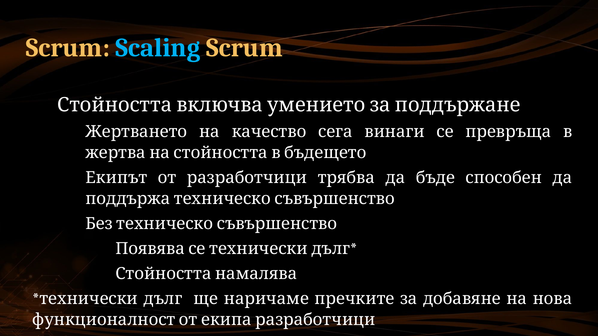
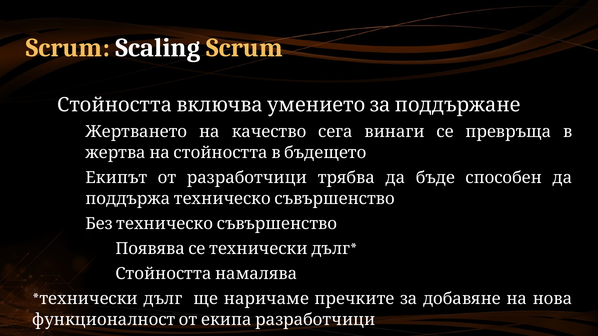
Scaling colour: light blue -> white (158, 48)
